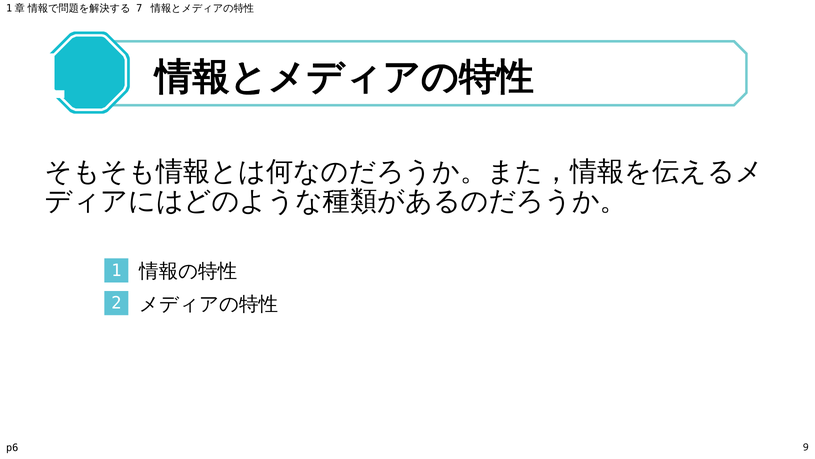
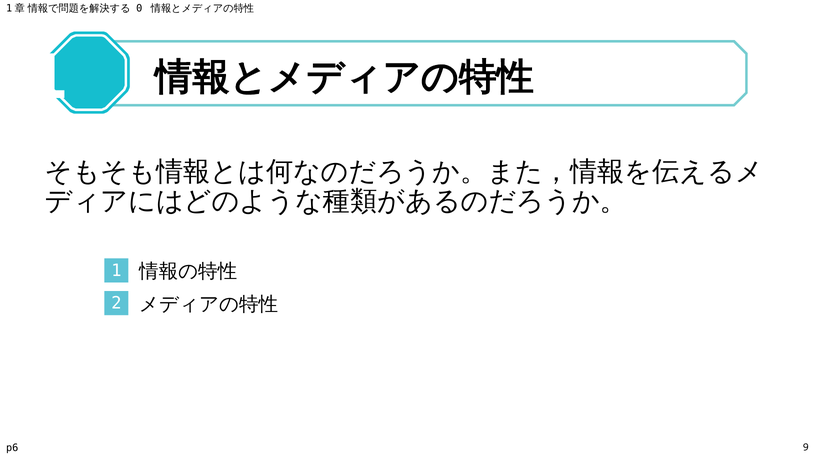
7: 7 -> 0 (139, 9)
